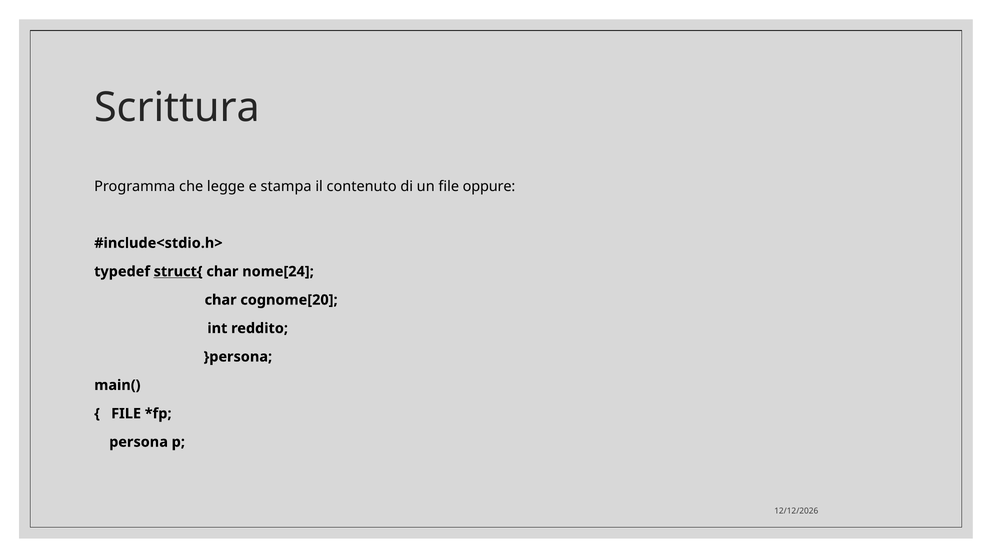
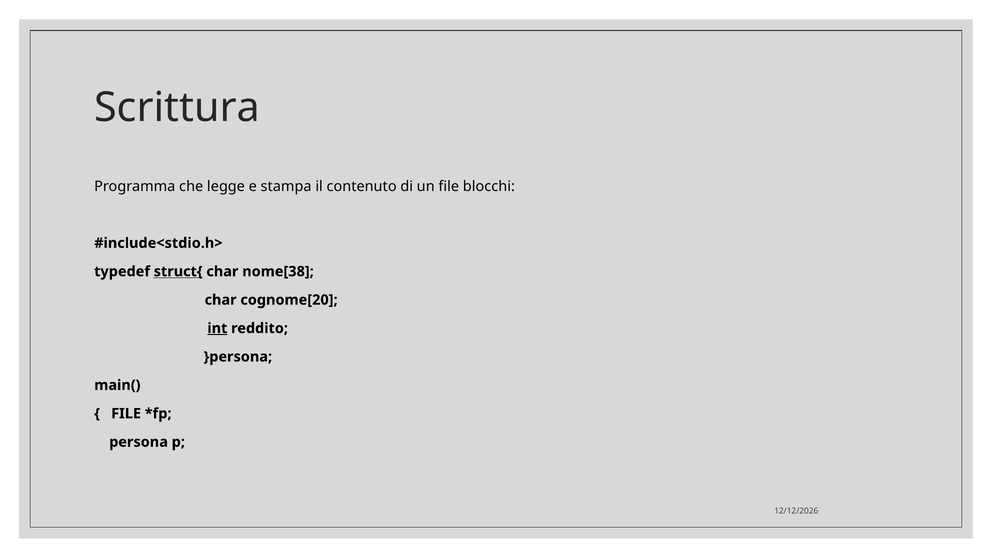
oppure: oppure -> blocchi (489, 186)
nome[24: nome[24 -> nome[38 (278, 271)
int underline: none -> present (217, 328)
